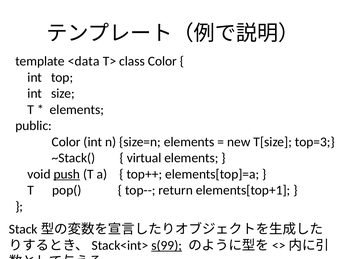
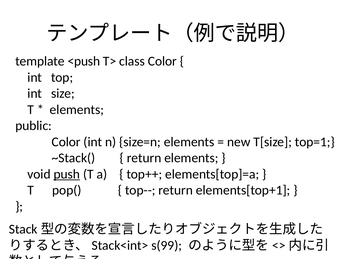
<data: <data -> <push (84, 61)
top=3: top=3 -> top=1 (315, 142)
virtual: virtual -> return (144, 158)
s(99 underline: present -> none (167, 246)
